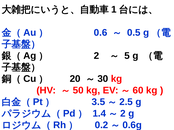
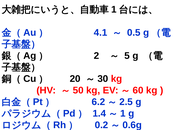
0.6: 0.6 -> 4.1 (101, 33)
3.5: 3.5 -> 6.2 (98, 102)
2: 2 -> 1 (123, 114)
